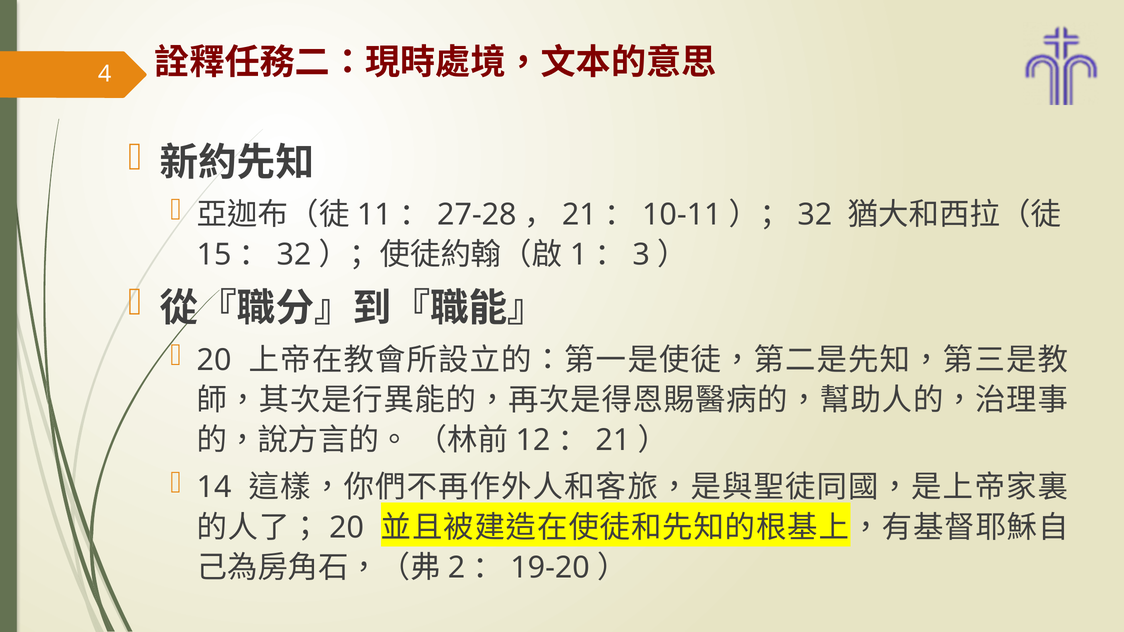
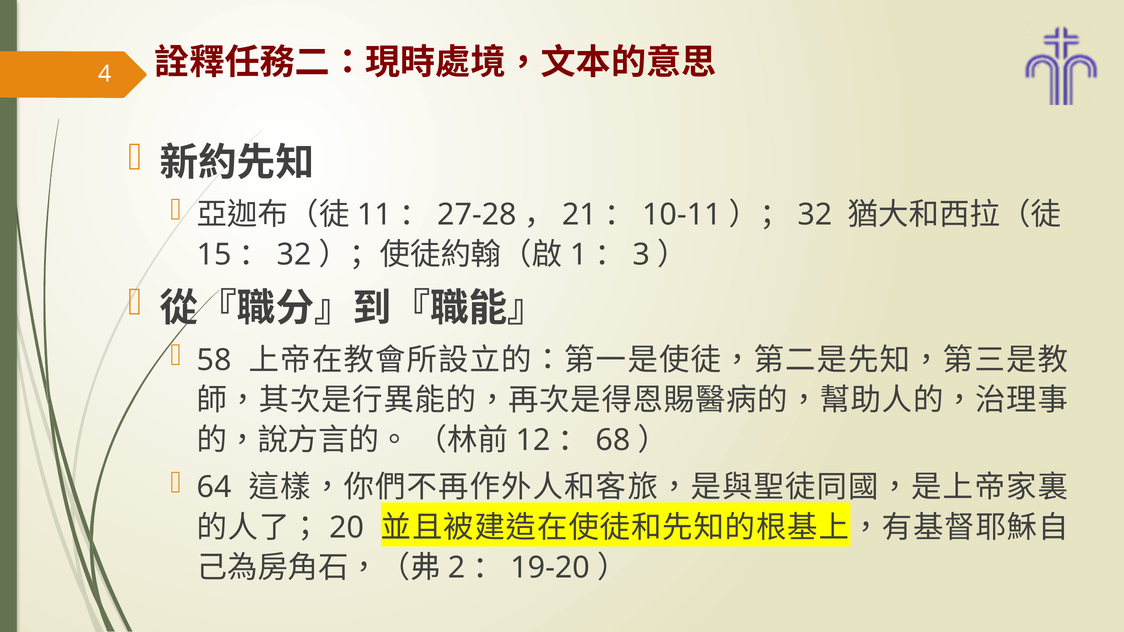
20: 20 -> 58 (214, 360)
21: 21 -> 68 (613, 440)
14: 14 -> 64 (214, 488)
